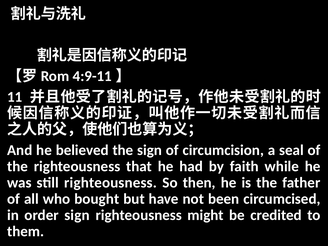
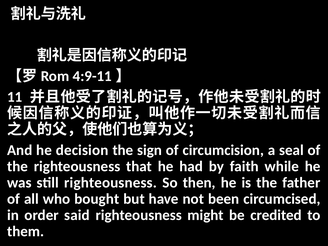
believed: believed -> decision (82, 150)
order sign: sign -> said (77, 215)
